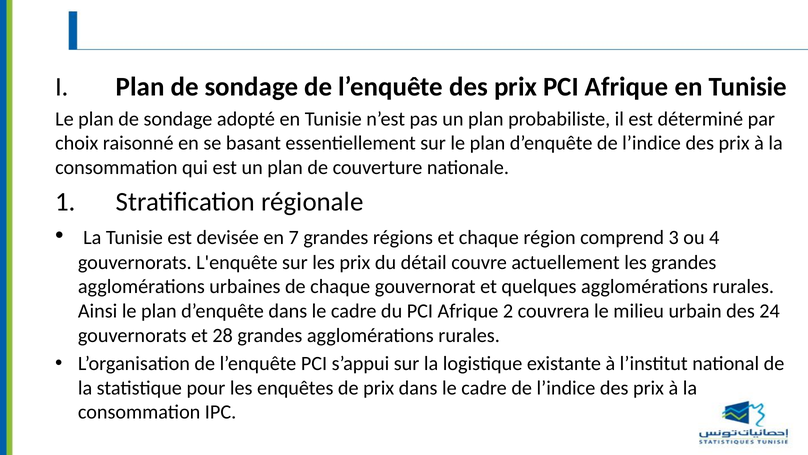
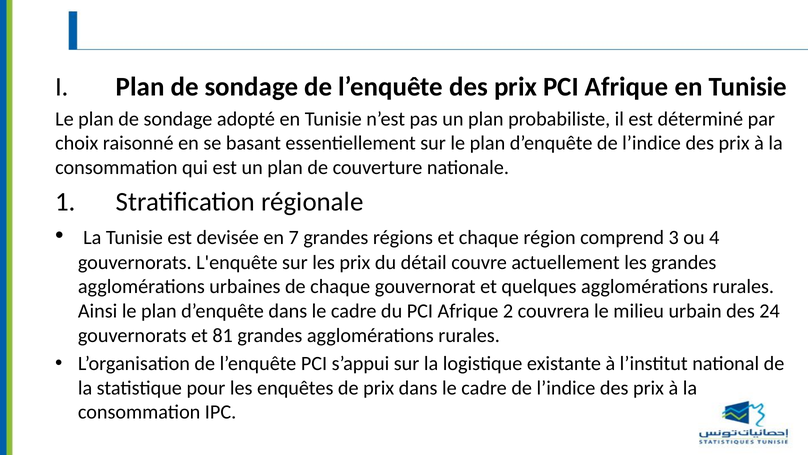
28: 28 -> 81 (223, 335)
